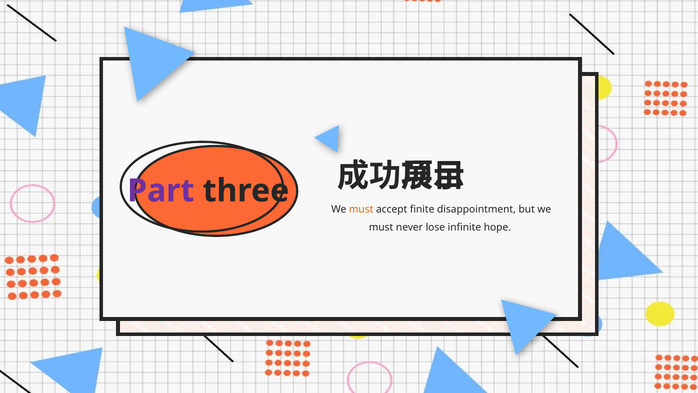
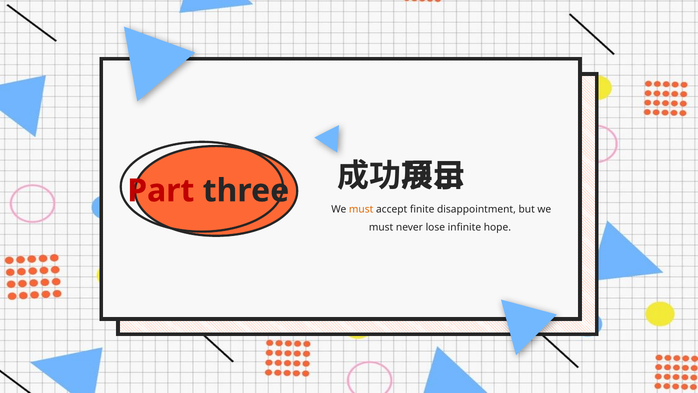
Part colour: purple -> red (161, 191)
